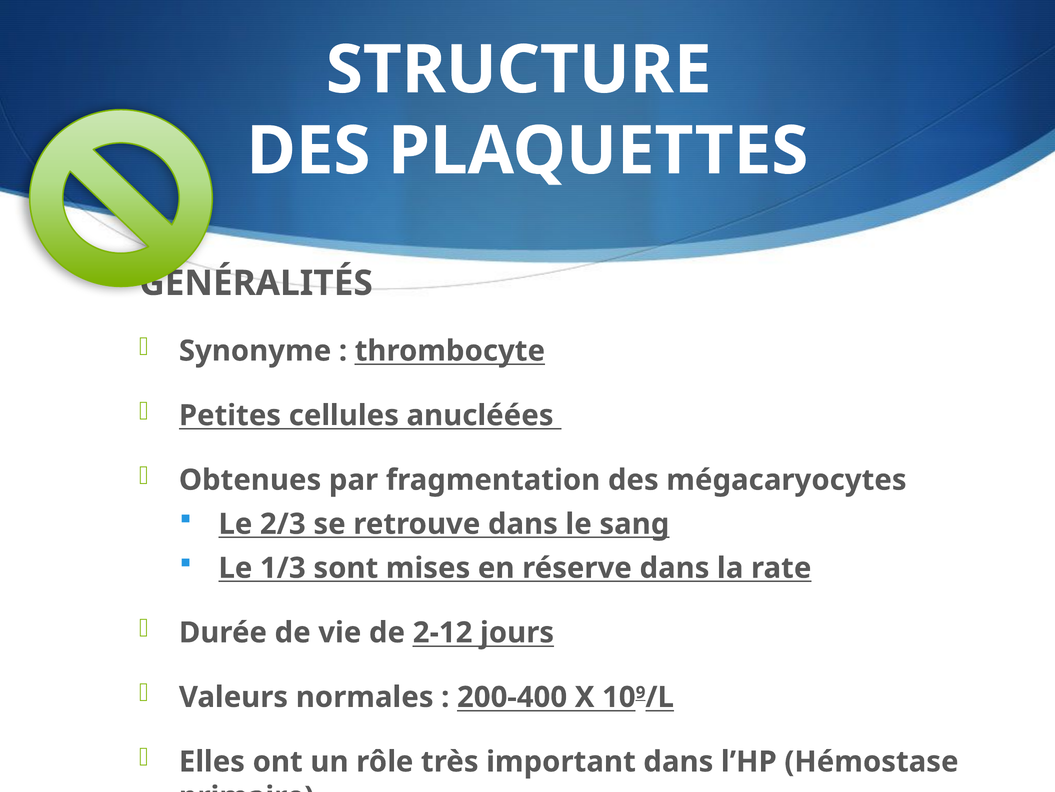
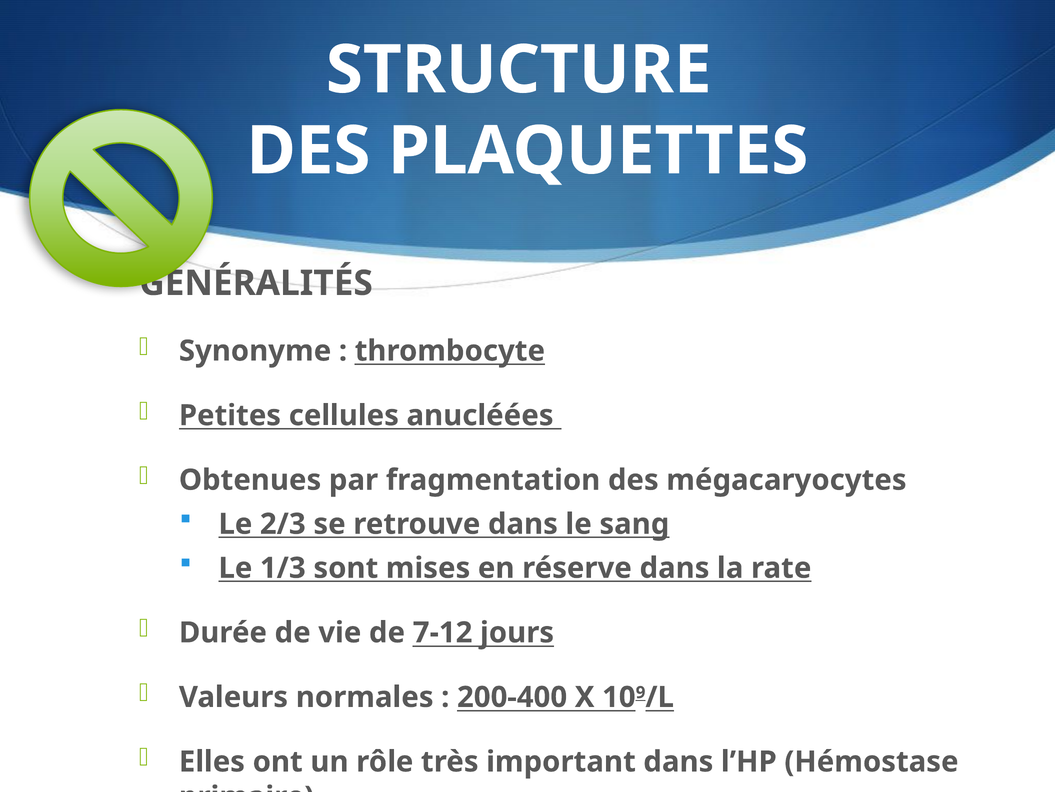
2-12: 2-12 -> 7-12 (443, 632)
